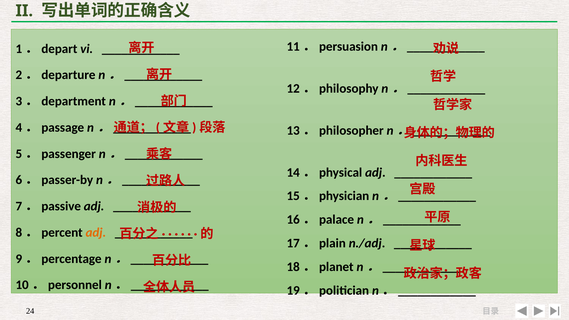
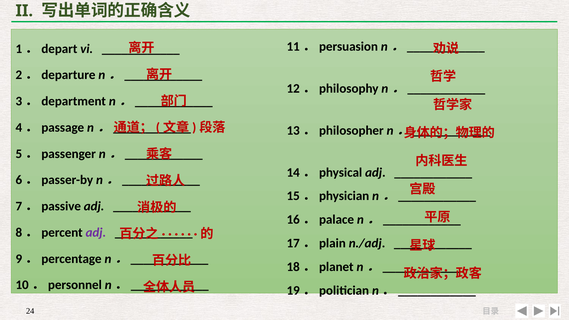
adj colour: orange -> purple (96, 233)
